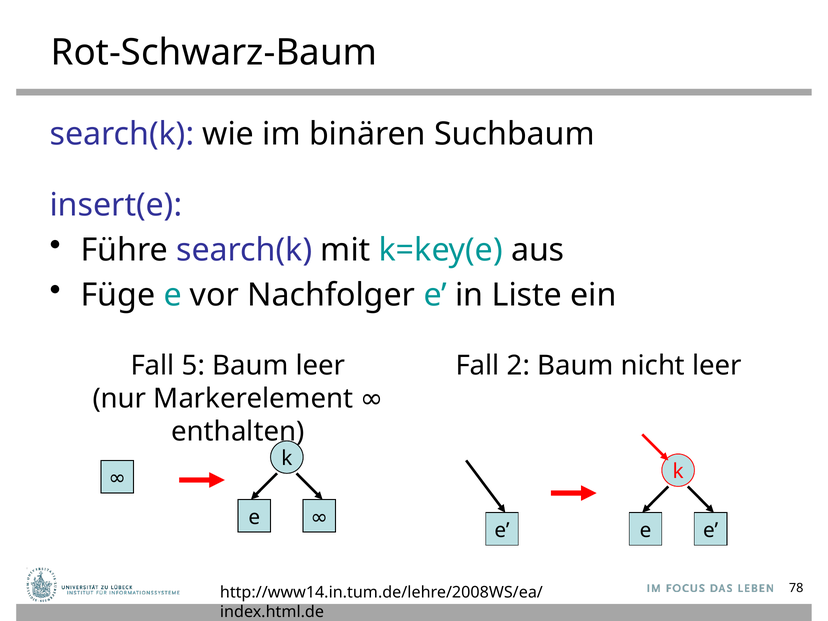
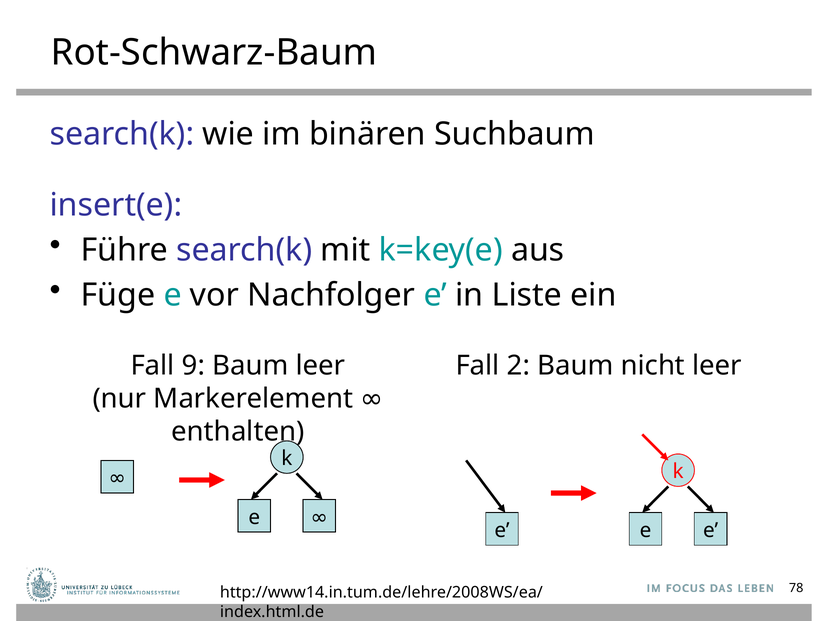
5: 5 -> 9 (193, 366)
